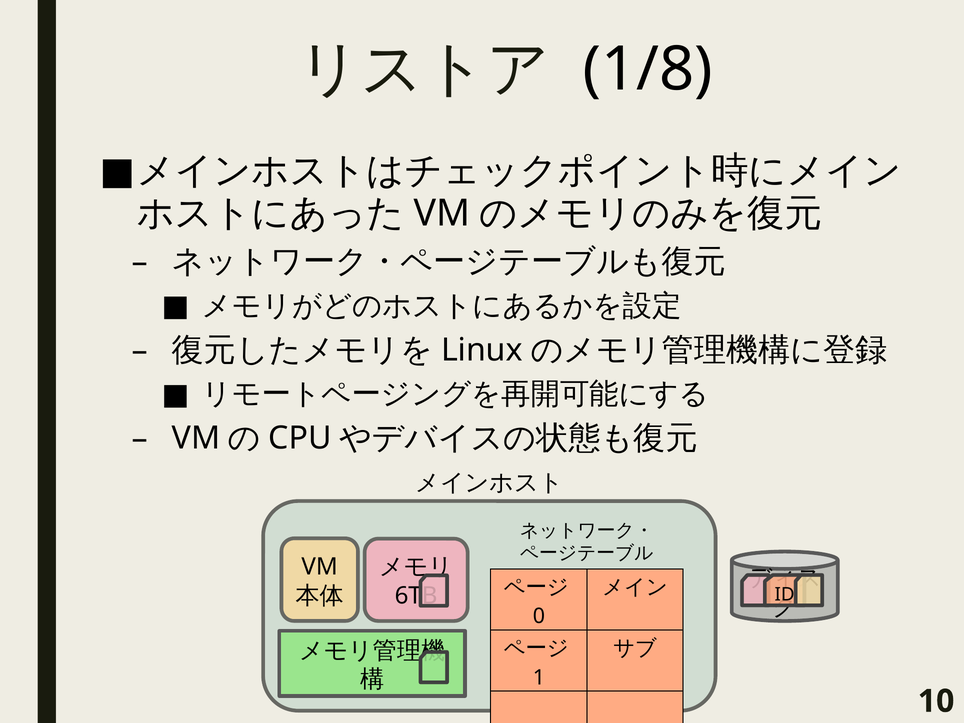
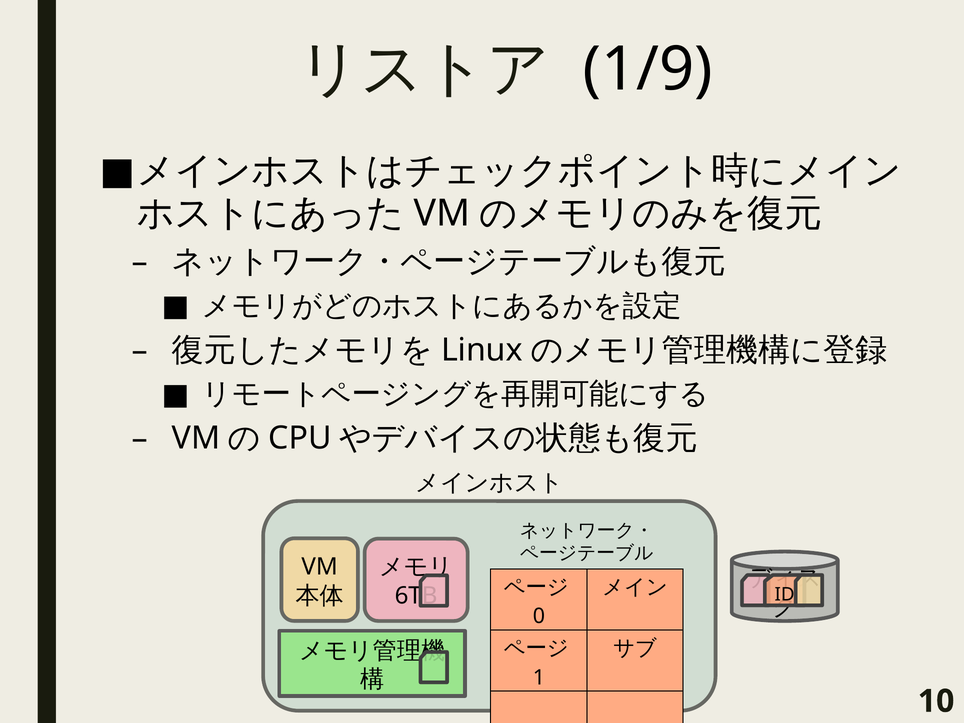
1/8: 1/8 -> 1/9 (648, 69)
